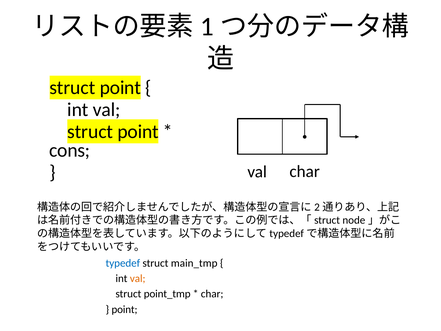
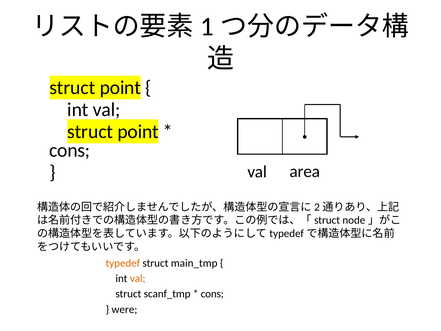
val char: char -> area (305, 171)
typedef colour: blue -> orange (123, 263)
point_tmp: point_tmp -> scanf_tmp (167, 294)
char: char -> cons (212, 294)
point: point -> were (124, 309)
